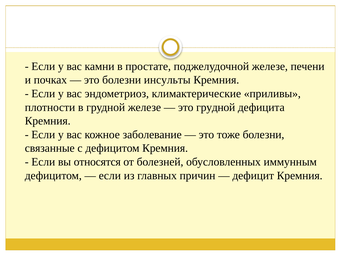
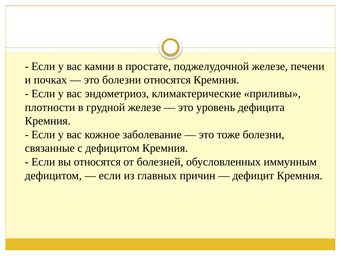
болезни инсульты: инсульты -> относятся (167, 80)
это грудной: грудной -> уровень (216, 107)
